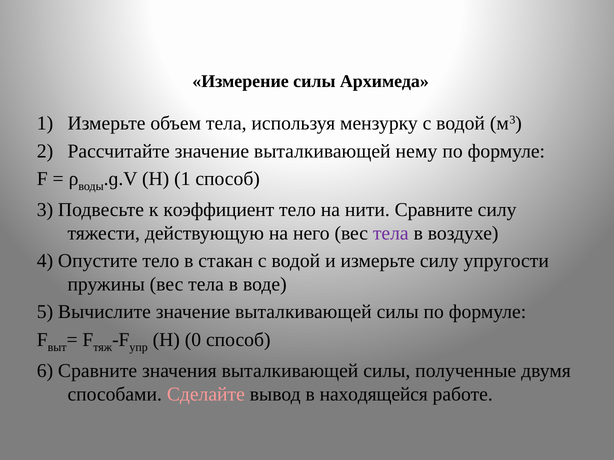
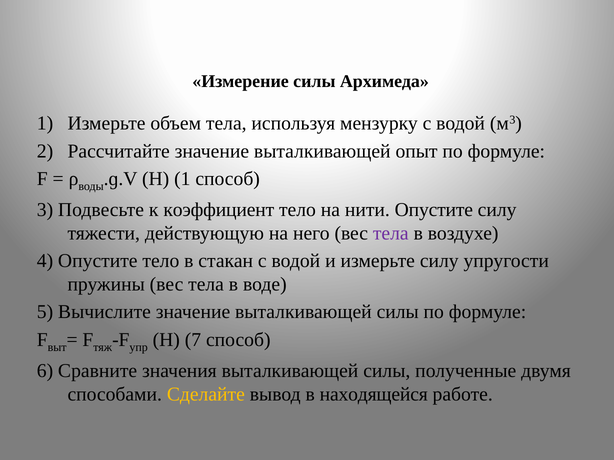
нему: нему -> опыт (417, 151)
нити Сравните: Сравните -> Опустите (434, 210)
0: 0 -> 7 (193, 340)
Сделайте colour: pink -> yellow (206, 395)
